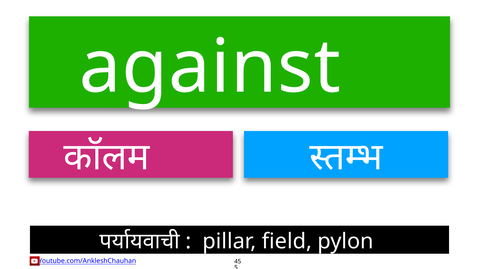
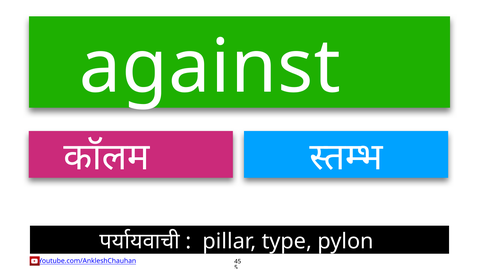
field: field -> type (287, 242)
